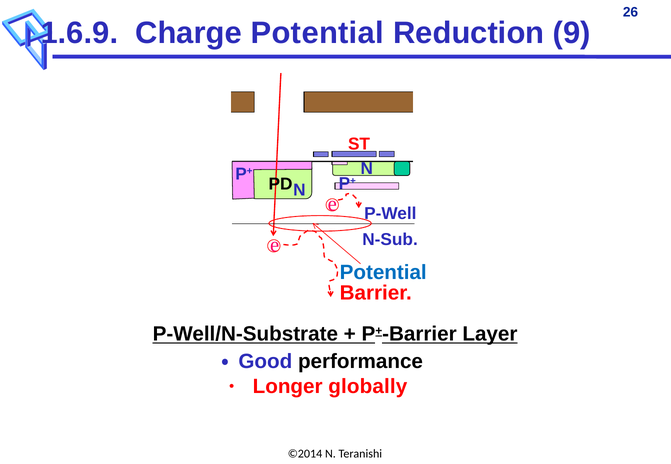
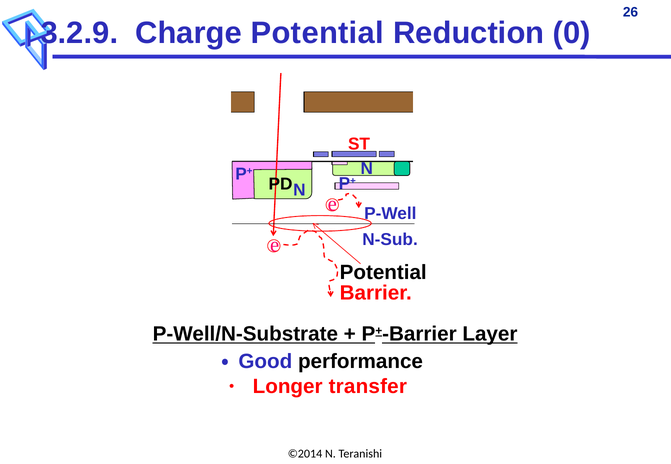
1.6.9: 1.6.9 -> 3.2.9 (79, 33)
9: 9 -> 0 (572, 33)
Potential colour: blue -> black (383, 273)
globally: globally -> transfer (368, 387)
